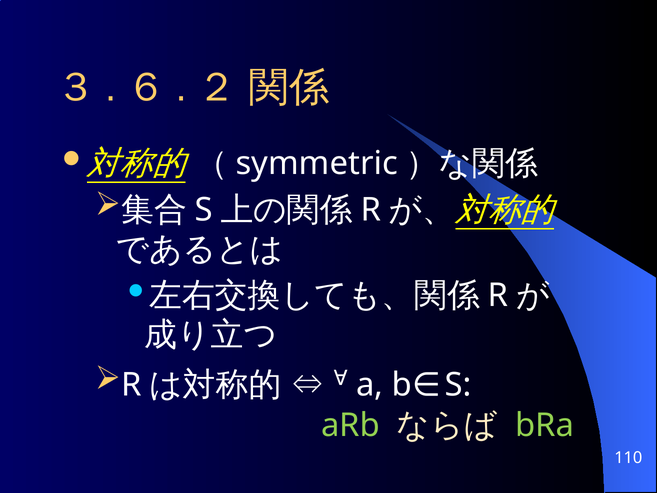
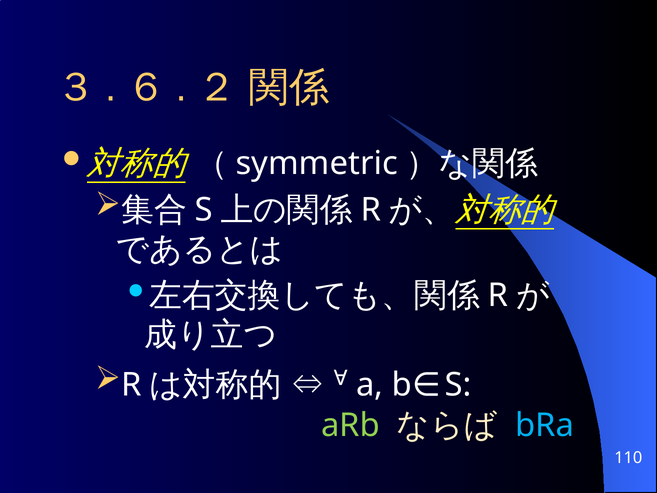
bRa colour: light green -> light blue (545, 425)
